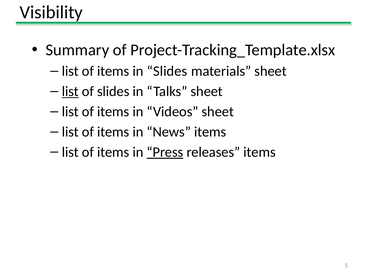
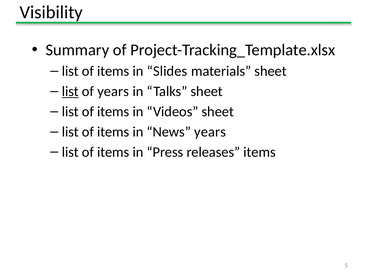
of slides: slides -> years (113, 91)
News items: items -> years (210, 132)
Press underline: present -> none (165, 152)
